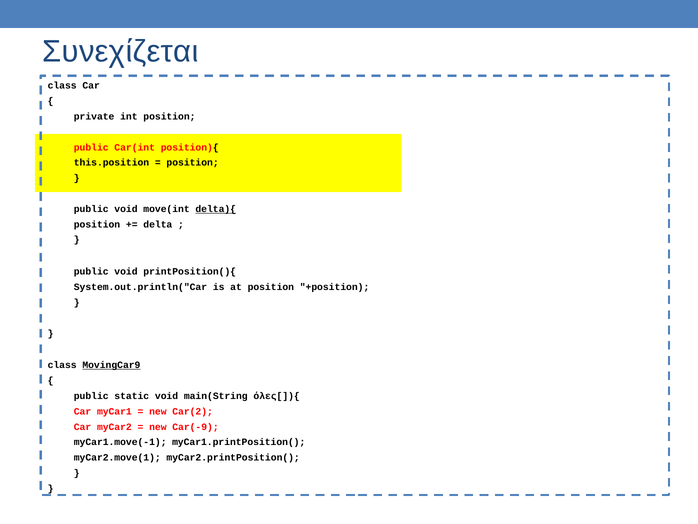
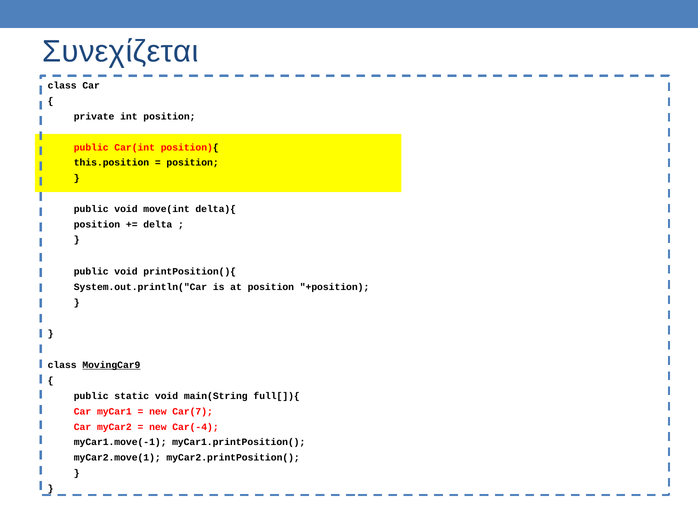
delta){ underline: present -> none (216, 209)
όλες[]){: όλες[]){ -> full[]){ (277, 396)
Car(2: Car(2 -> Car(7 (193, 411)
Car(-9: Car(-9 -> Car(-4 (195, 426)
